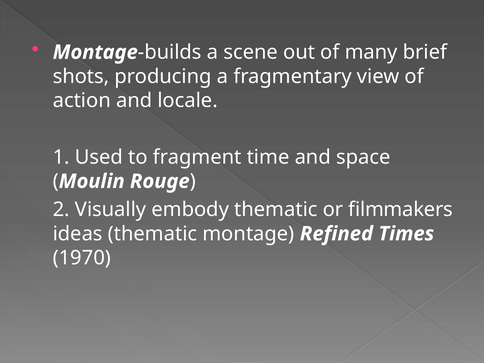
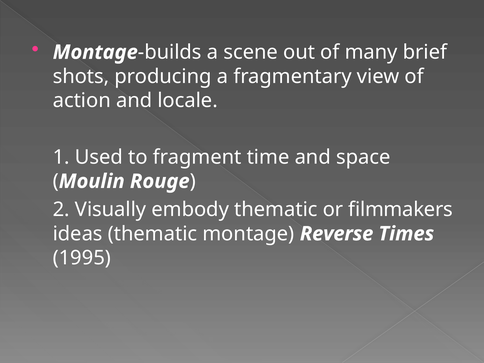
Refined: Refined -> Reverse (337, 234)
1970: 1970 -> 1995 (82, 258)
